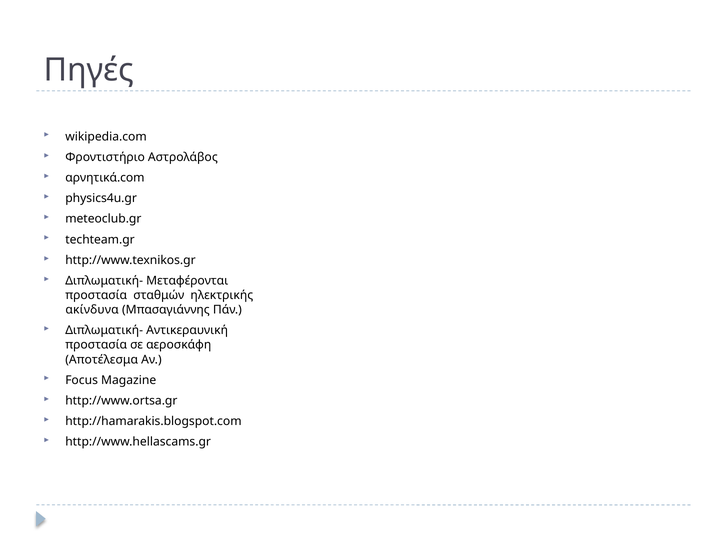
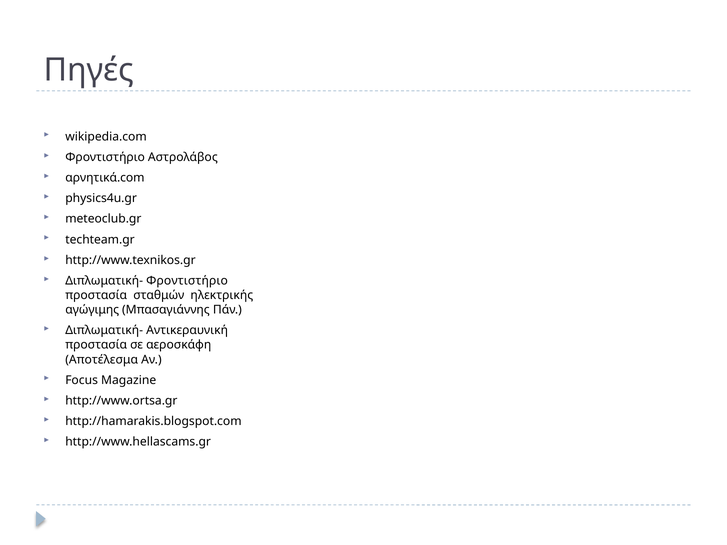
Διπλωματική- Μεταφέρονται: Μεταφέρονται -> Φροντιστήριο (187, 281)
ακίνδυνα: ακίνδυνα -> αγώγιμης (92, 310)
